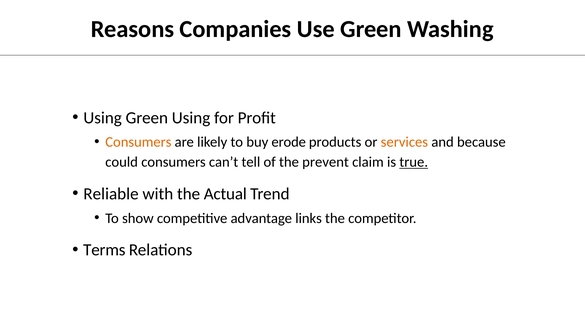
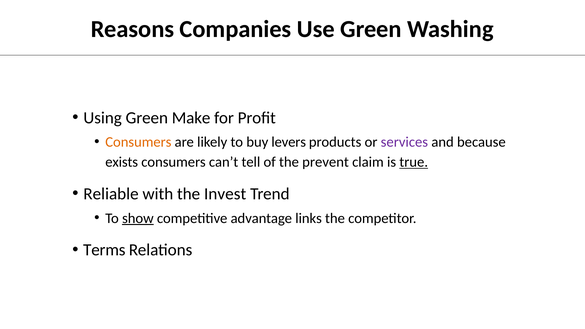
Green Using: Using -> Make (191, 118)
erode: erode -> levers (289, 142)
services colour: orange -> purple (404, 142)
could: could -> exists (122, 162)
Actual: Actual -> Invest (225, 194)
show underline: none -> present (138, 218)
